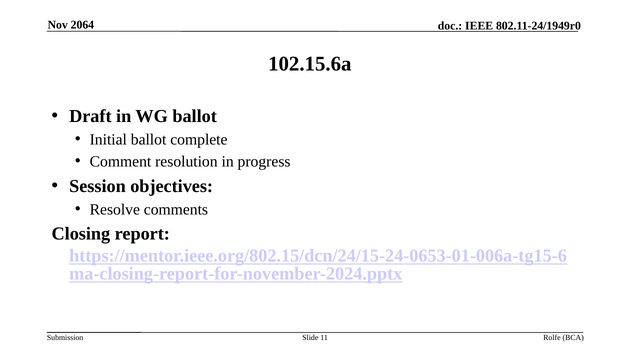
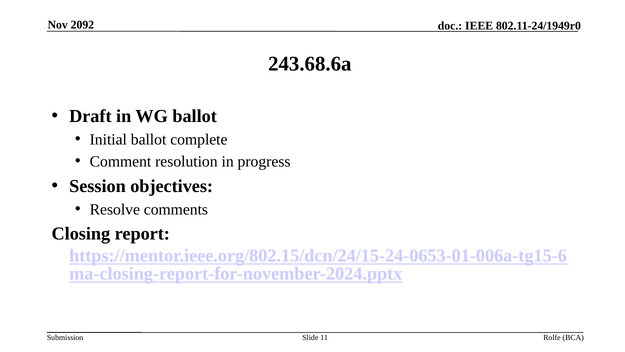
2064: 2064 -> 2092 (82, 25)
102.15.6a: 102.15.6a -> 243.68.6a (310, 64)
